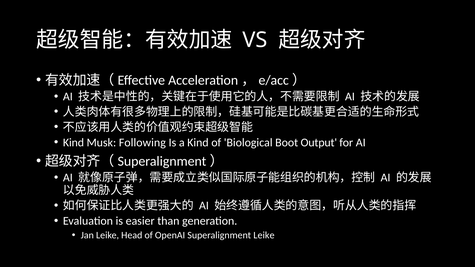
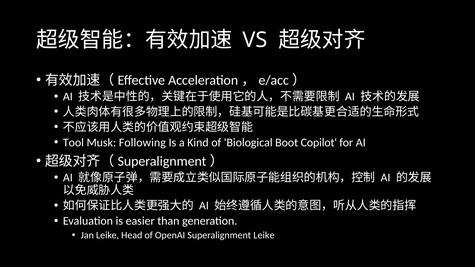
Kind: Kind -> Tool (73, 143)
Output: Output -> Copilot (319, 143)
